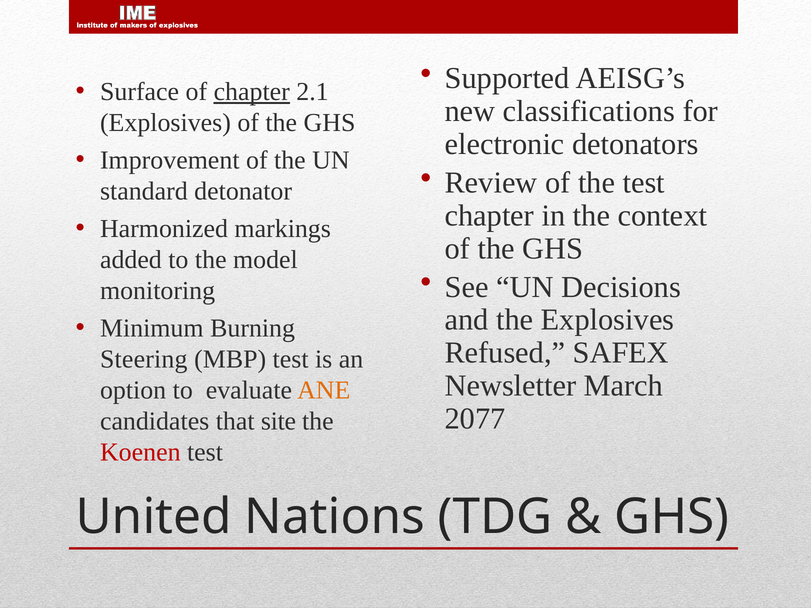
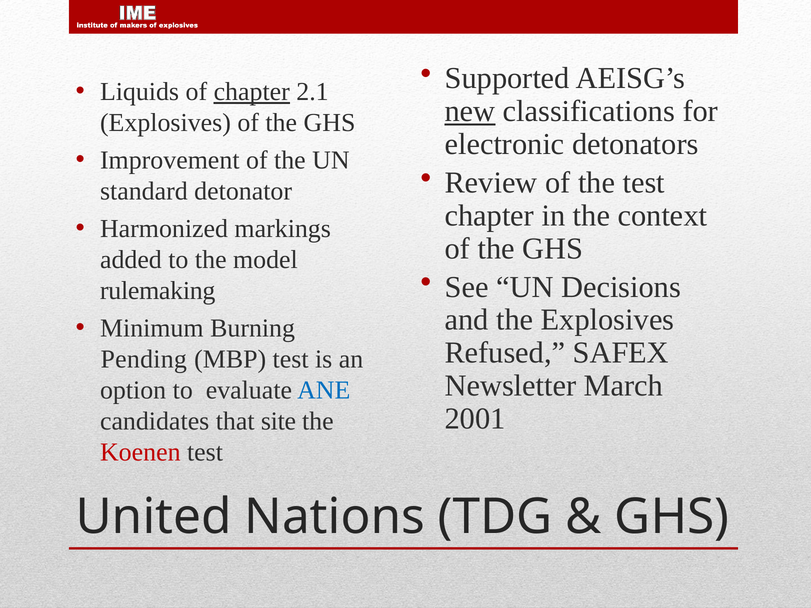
Surface: Surface -> Liquids (140, 92)
new underline: none -> present (470, 111)
monitoring: monitoring -> rulemaking (158, 291)
Steering: Steering -> Pending (144, 359)
ANE colour: orange -> blue (324, 390)
2077: 2077 -> 2001 (475, 419)
